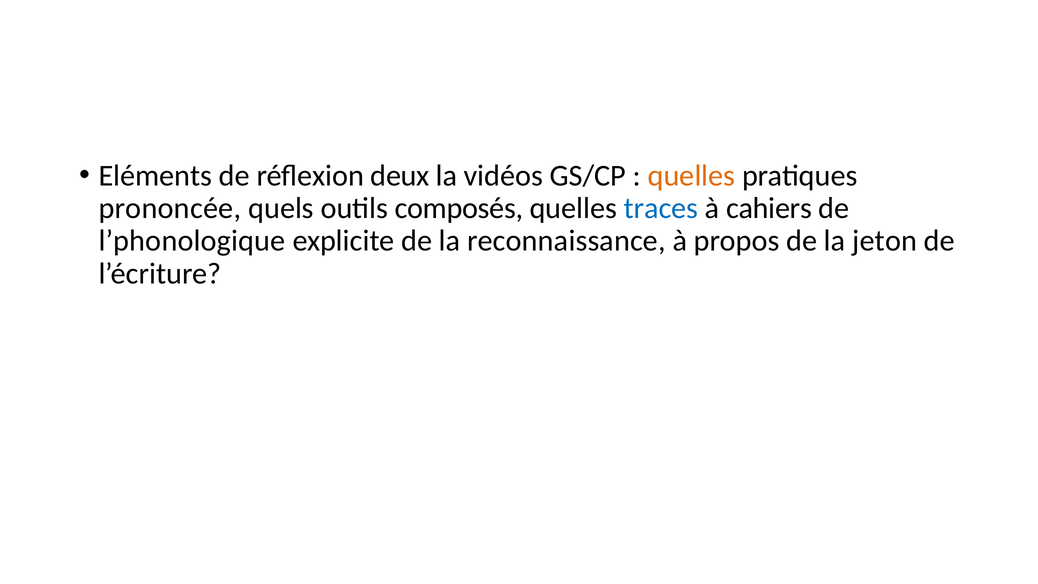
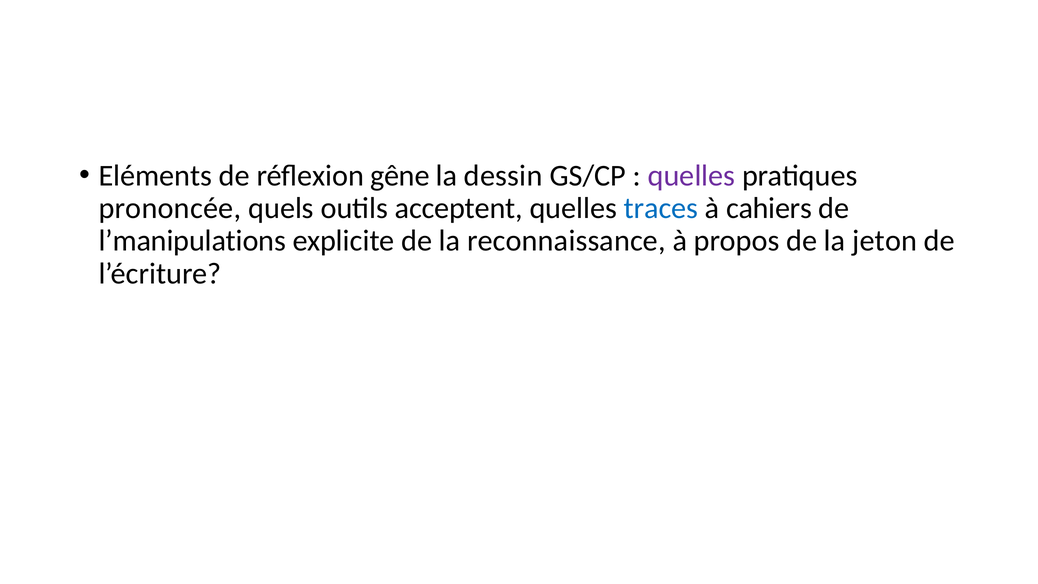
deux: deux -> gêne (400, 175)
vidéos: vidéos -> dessin (503, 175)
quelles colour: orange -> purple (691, 175)
composés: composés -> acceptent (459, 208)
l’phonologique: l’phonologique -> l’manipulations (192, 241)
